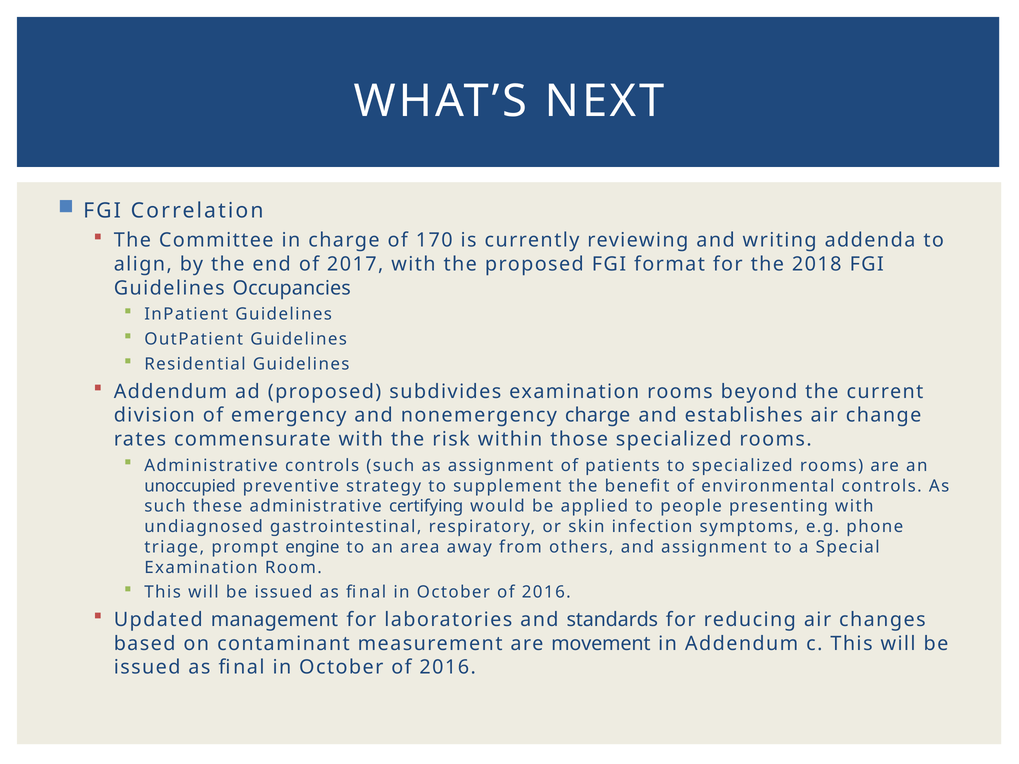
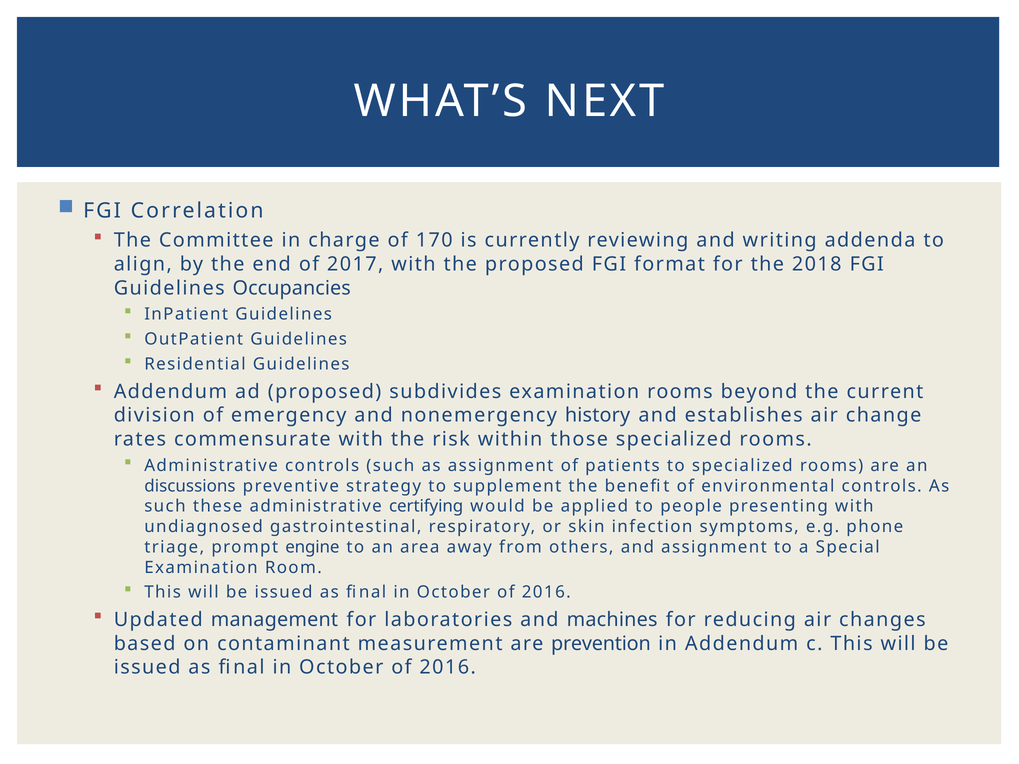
nonemergency charge: charge -> history (598, 416)
unoccupied: unoccupied -> discussions (190, 486)
standards: standards -> machines (612, 620)
movement: movement -> prevention (601, 644)
